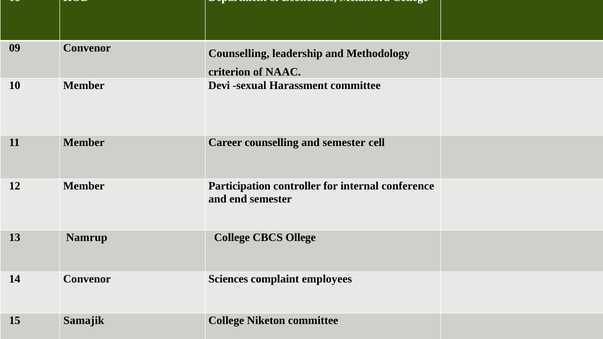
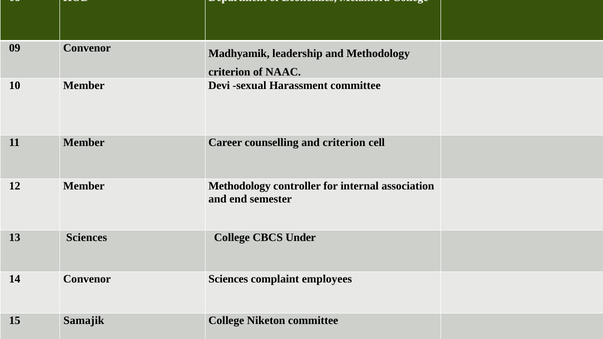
Convenor Counselling: Counselling -> Madhyamik (239, 53)
and semester: semester -> criterion (344, 143)
Member Participation: Participation -> Methodology (240, 186)
conference: conference -> association (408, 186)
13 Namrup: Namrup -> Sciences (87, 237)
Ollege: Ollege -> Under (301, 237)
